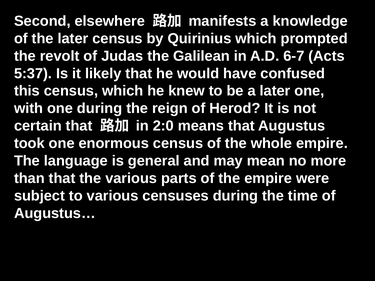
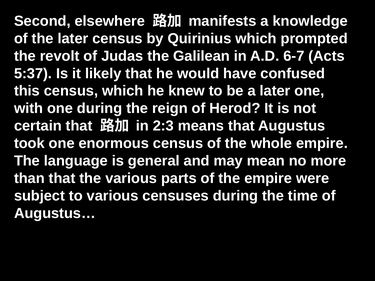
2:0: 2:0 -> 2:3 (163, 126)
